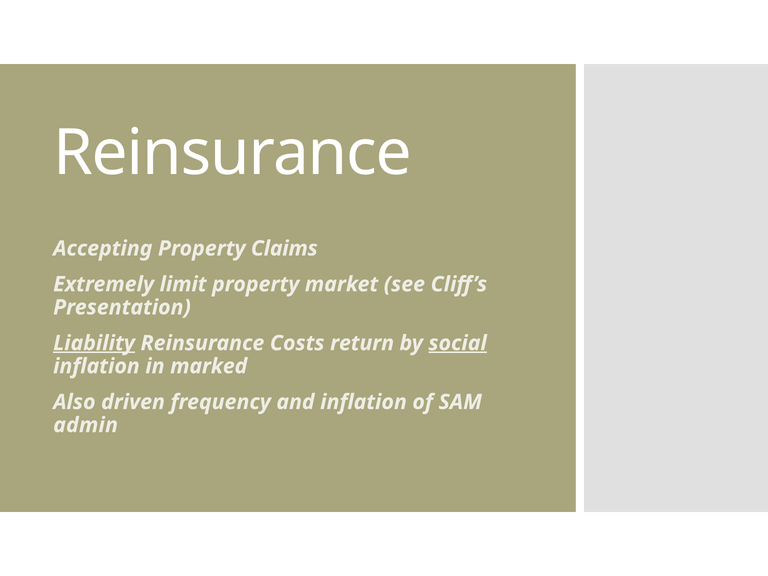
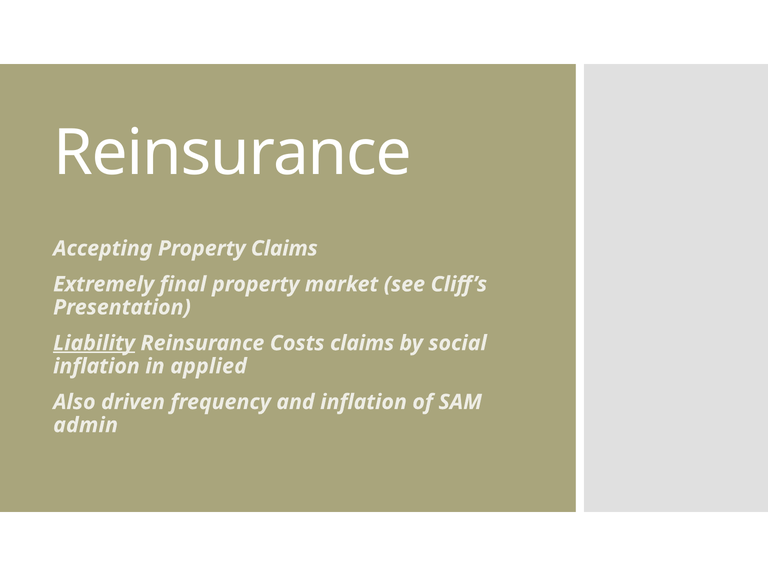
limit: limit -> final (183, 284)
Costs return: return -> claims (362, 343)
social underline: present -> none (458, 343)
marked: marked -> applied (209, 366)
